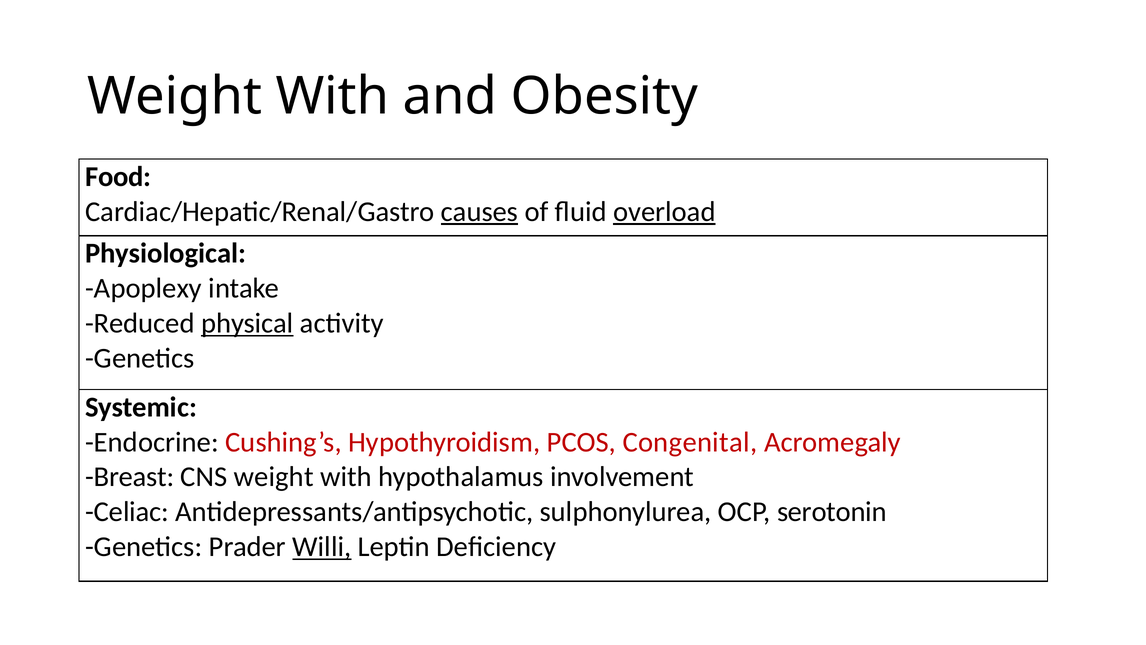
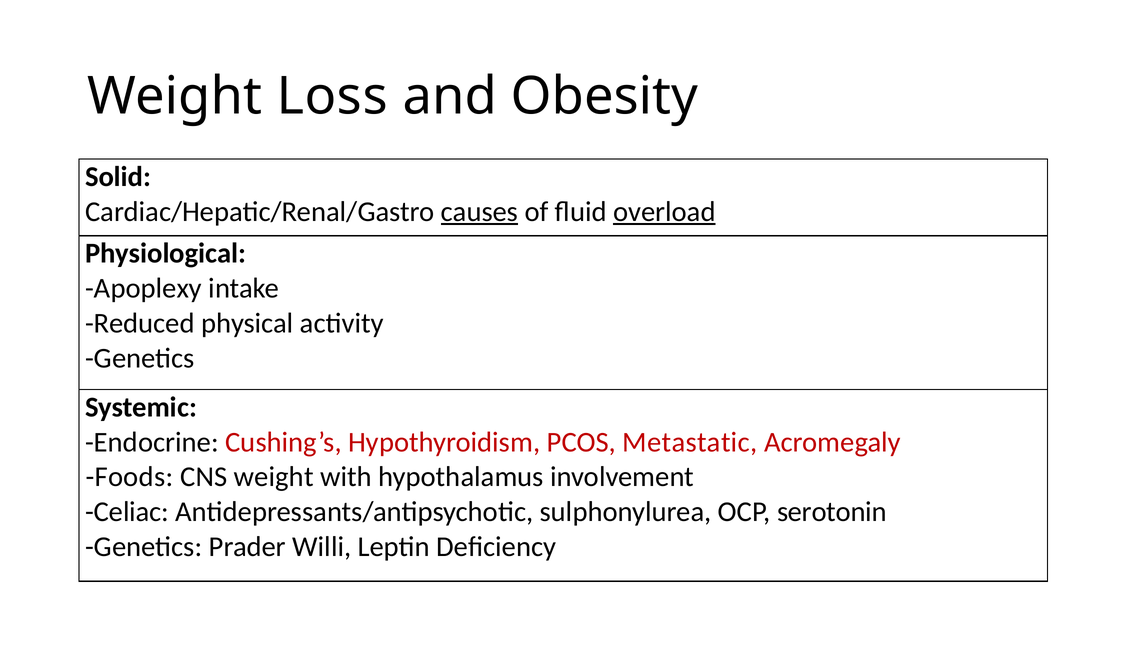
With: With -> Loss (332, 96)
Food: Food -> Solid (118, 177)
physical underline: present -> none (247, 323)
Congenital: Congenital -> Metastatic (690, 442)
Breast: Breast -> Foods (129, 477)
Willi underline: present -> none (322, 547)
